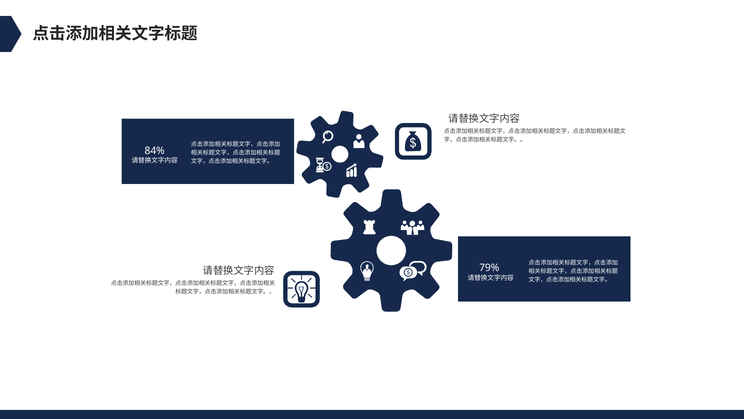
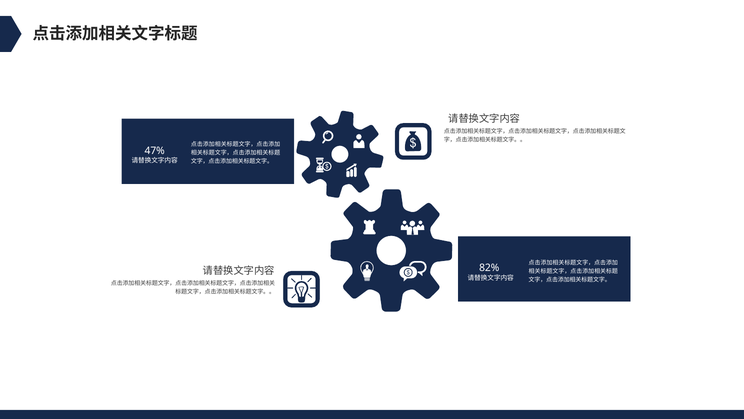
84%: 84% -> 47% (155, 150)
79%: 79% -> 82% (489, 268)
